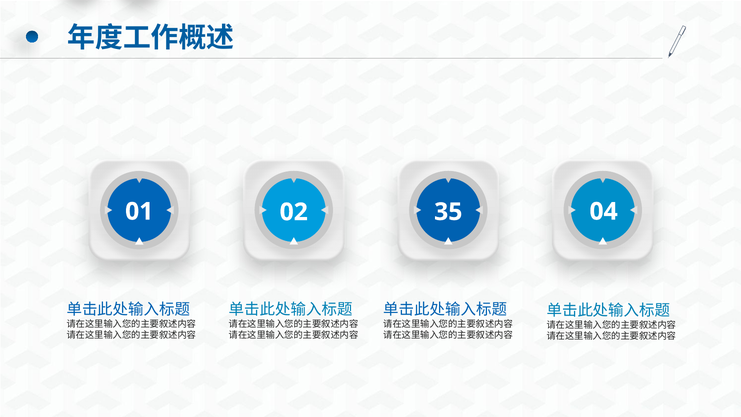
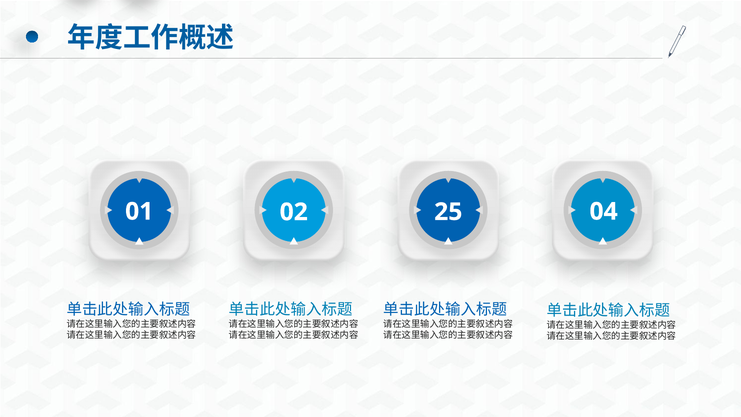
35: 35 -> 25 (448, 212)
